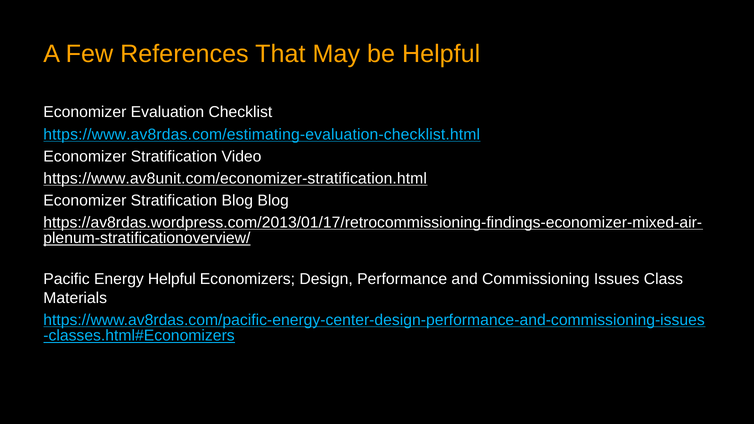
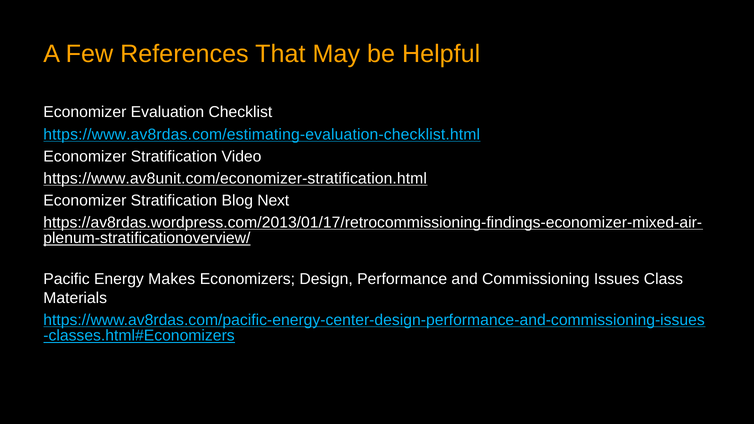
Blog Blog: Blog -> Next (273, 200)
Energy Helpful: Helpful -> Makes (172, 279)
